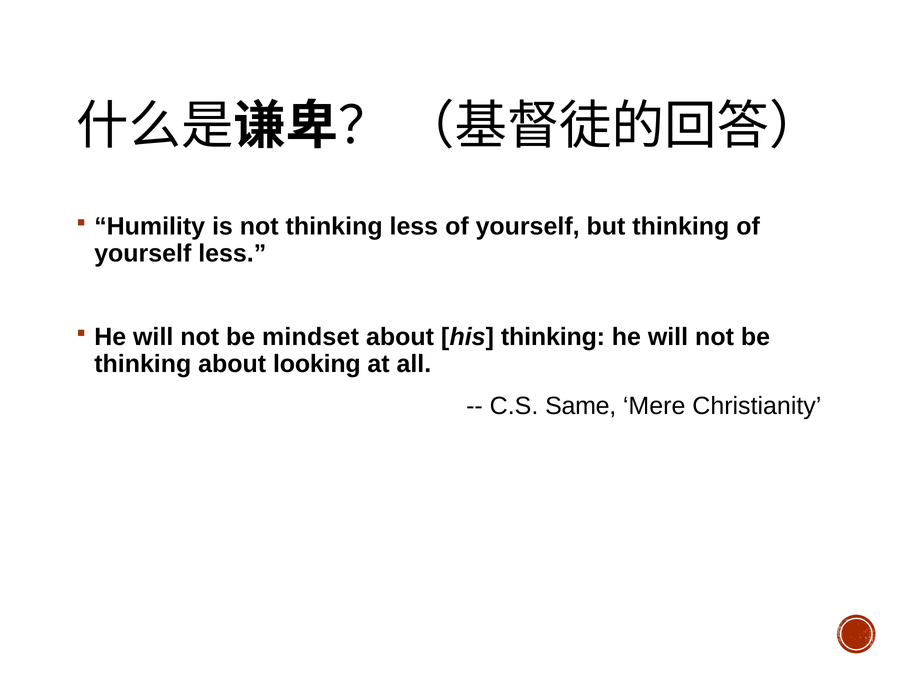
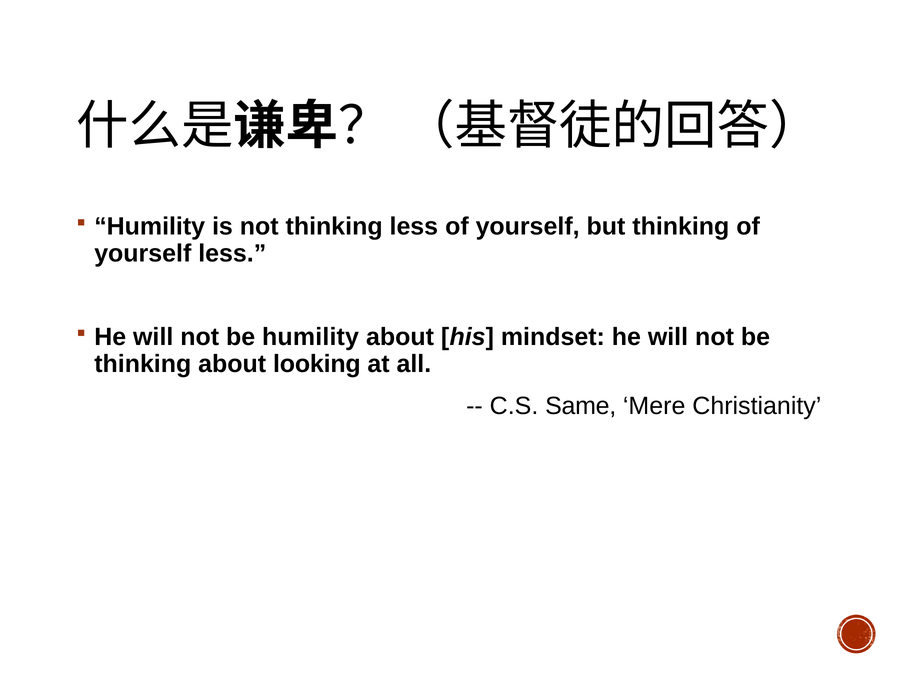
be mindset: mindset -> humility (311, 337)
his thinking: thinking -> mindset (553, 337)
